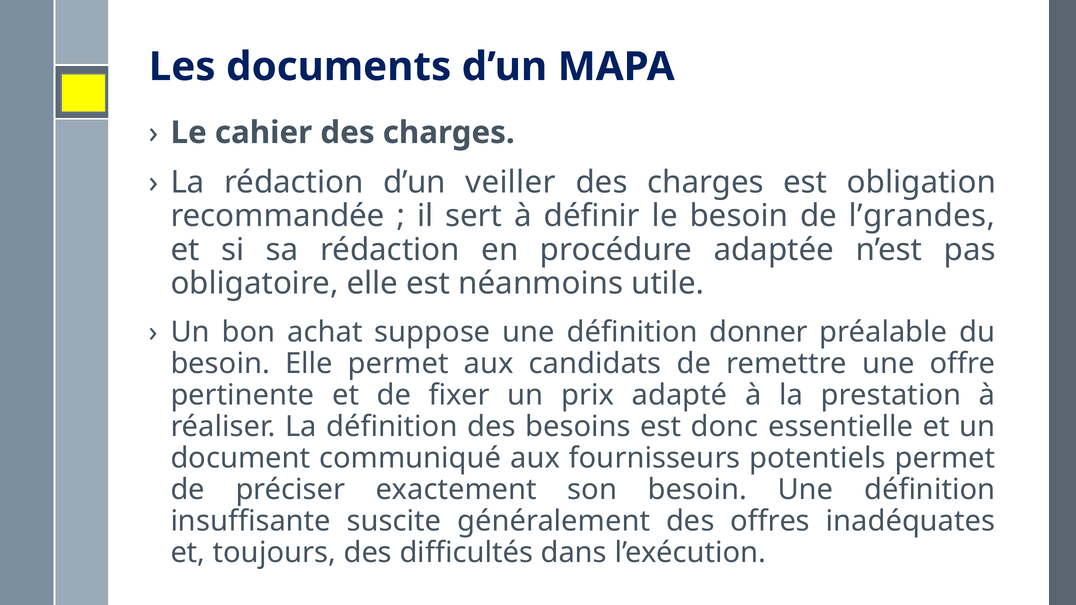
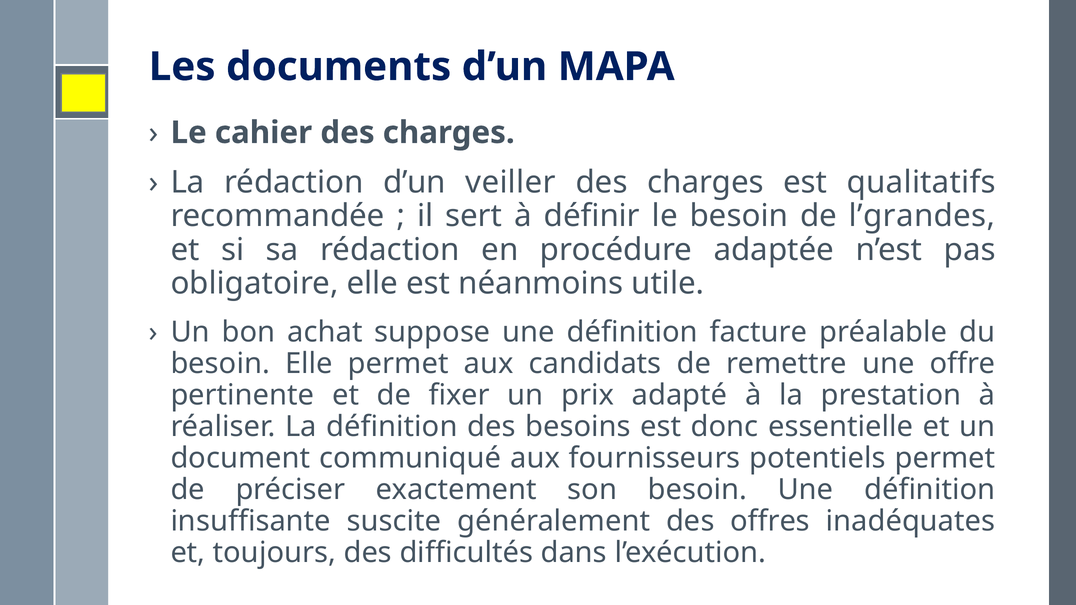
obligation: obligation -> qualitatifs (921, 182)
donner: donner -> facture (759, 332)
